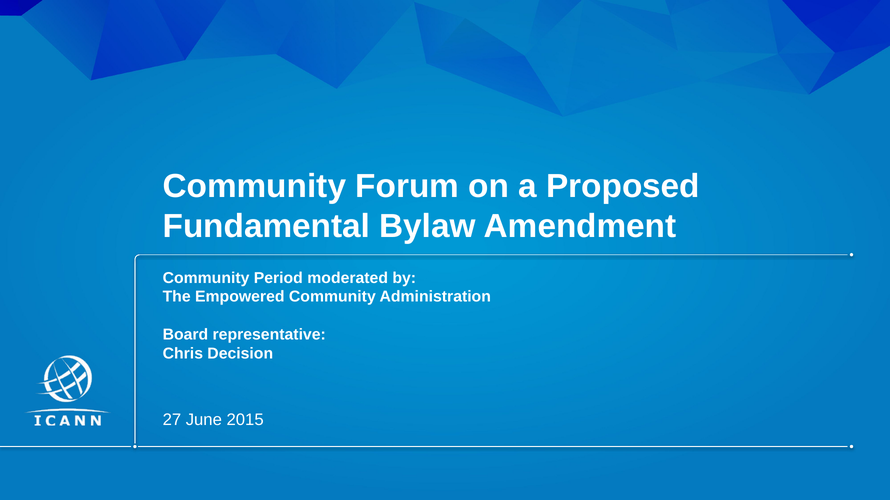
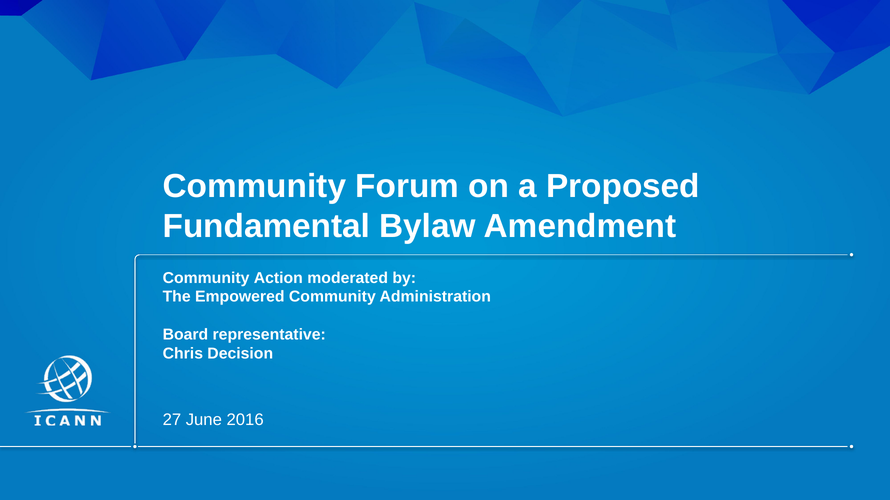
Period: Period -> Action (278, 278)
2015: 2015 -> 2016 (245, 420)
